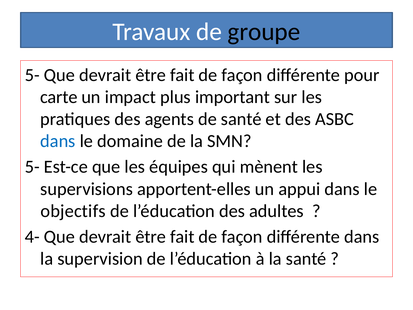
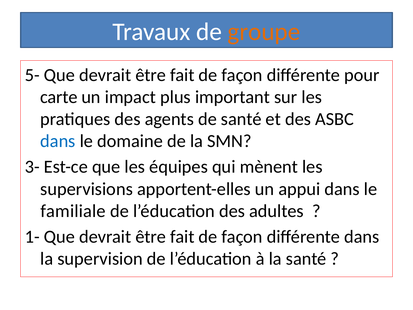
groupe colour: black -> orange (264, 32)
5-: 5- -> 3- (32, 167)
objectifs: objectifs -> familiale (73, 211)
4-: 4- -> 1- (32, 237)
